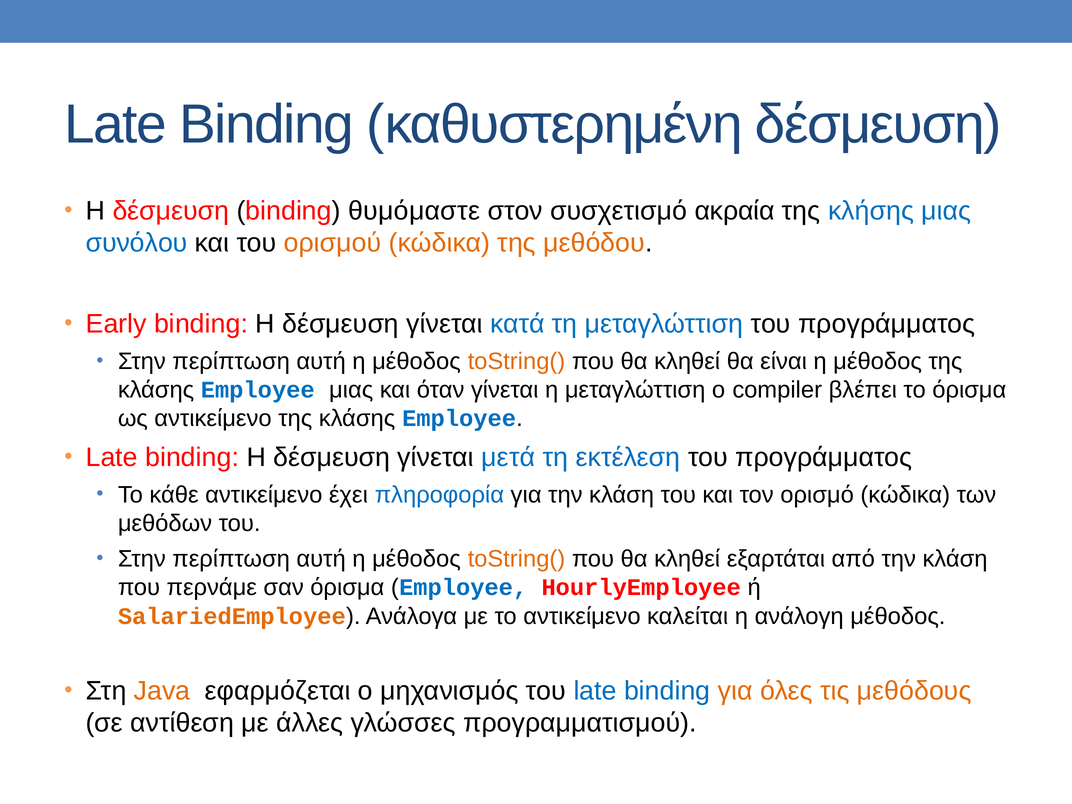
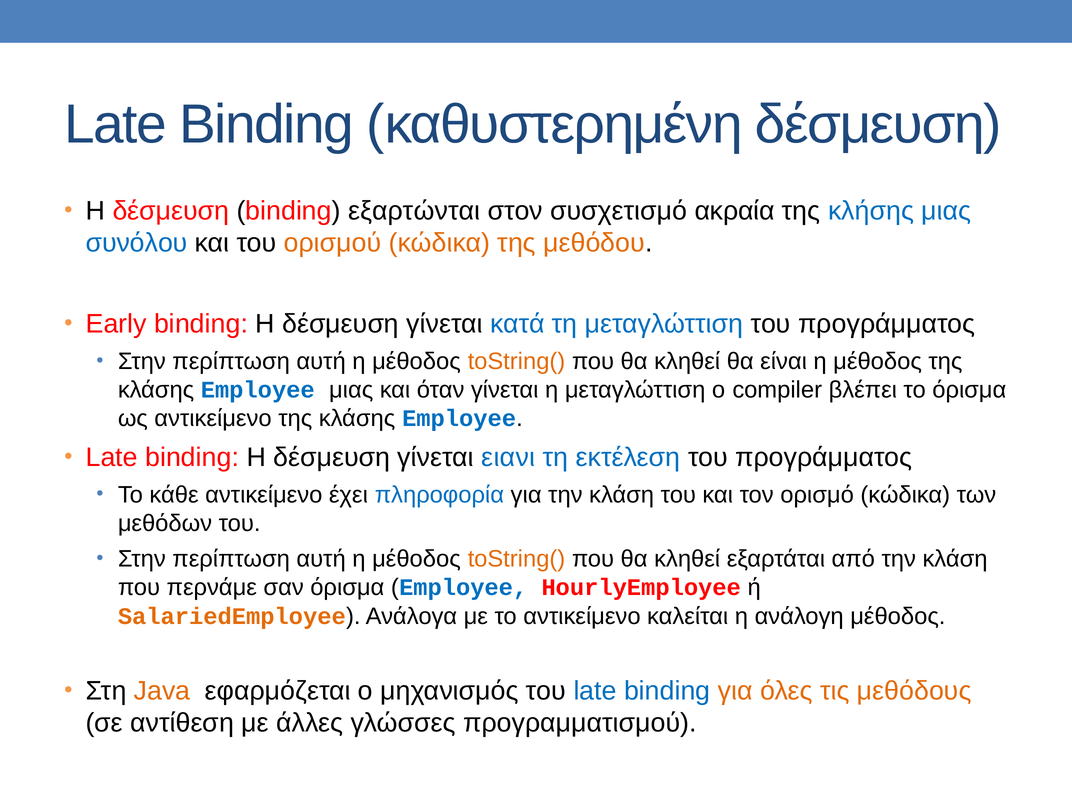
θυμόμαστε: θυμόμαστε -> εξαρτώνται (414, 211)
μετά: μετά -> ειανι (508, 457)
